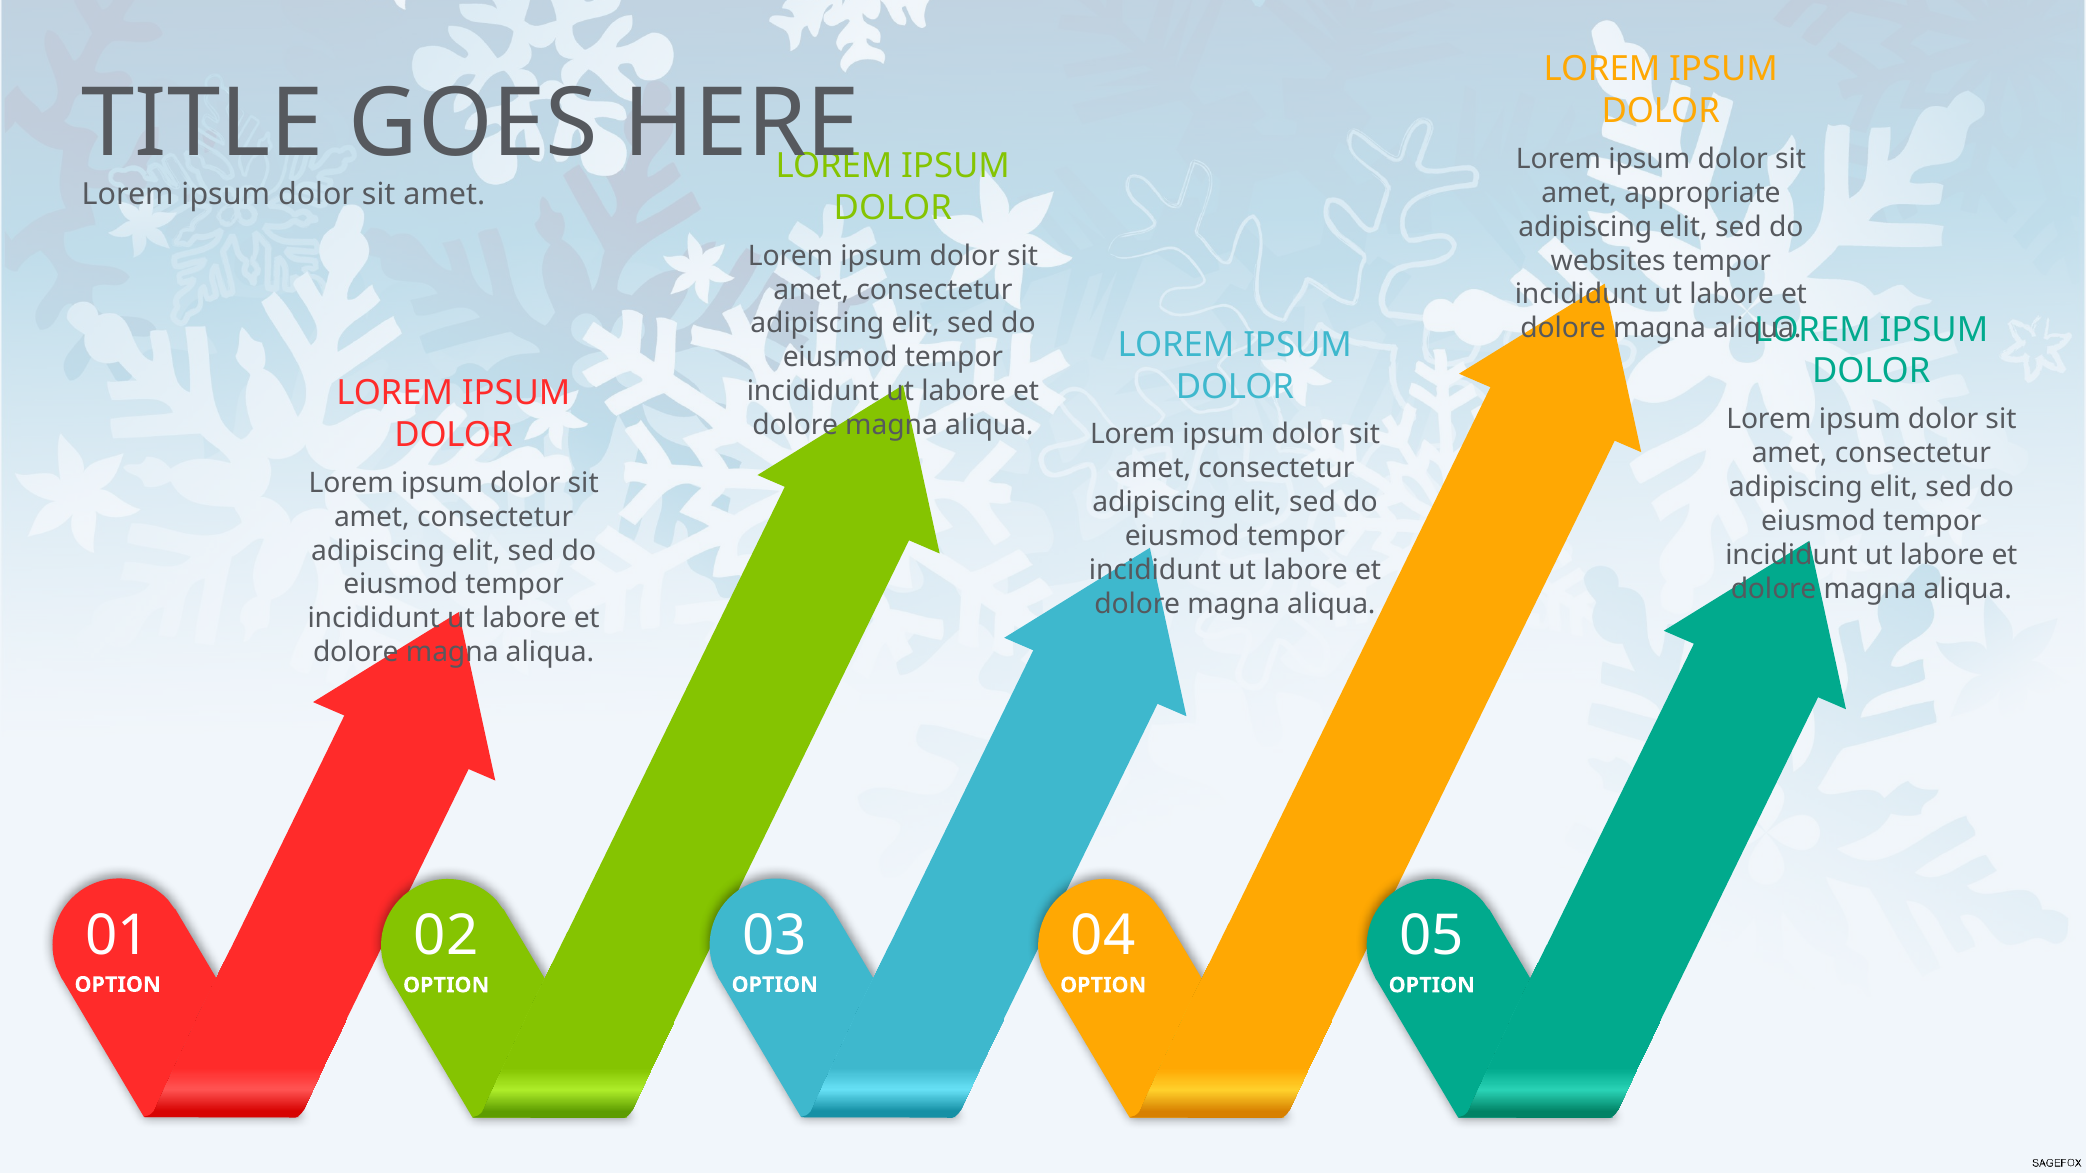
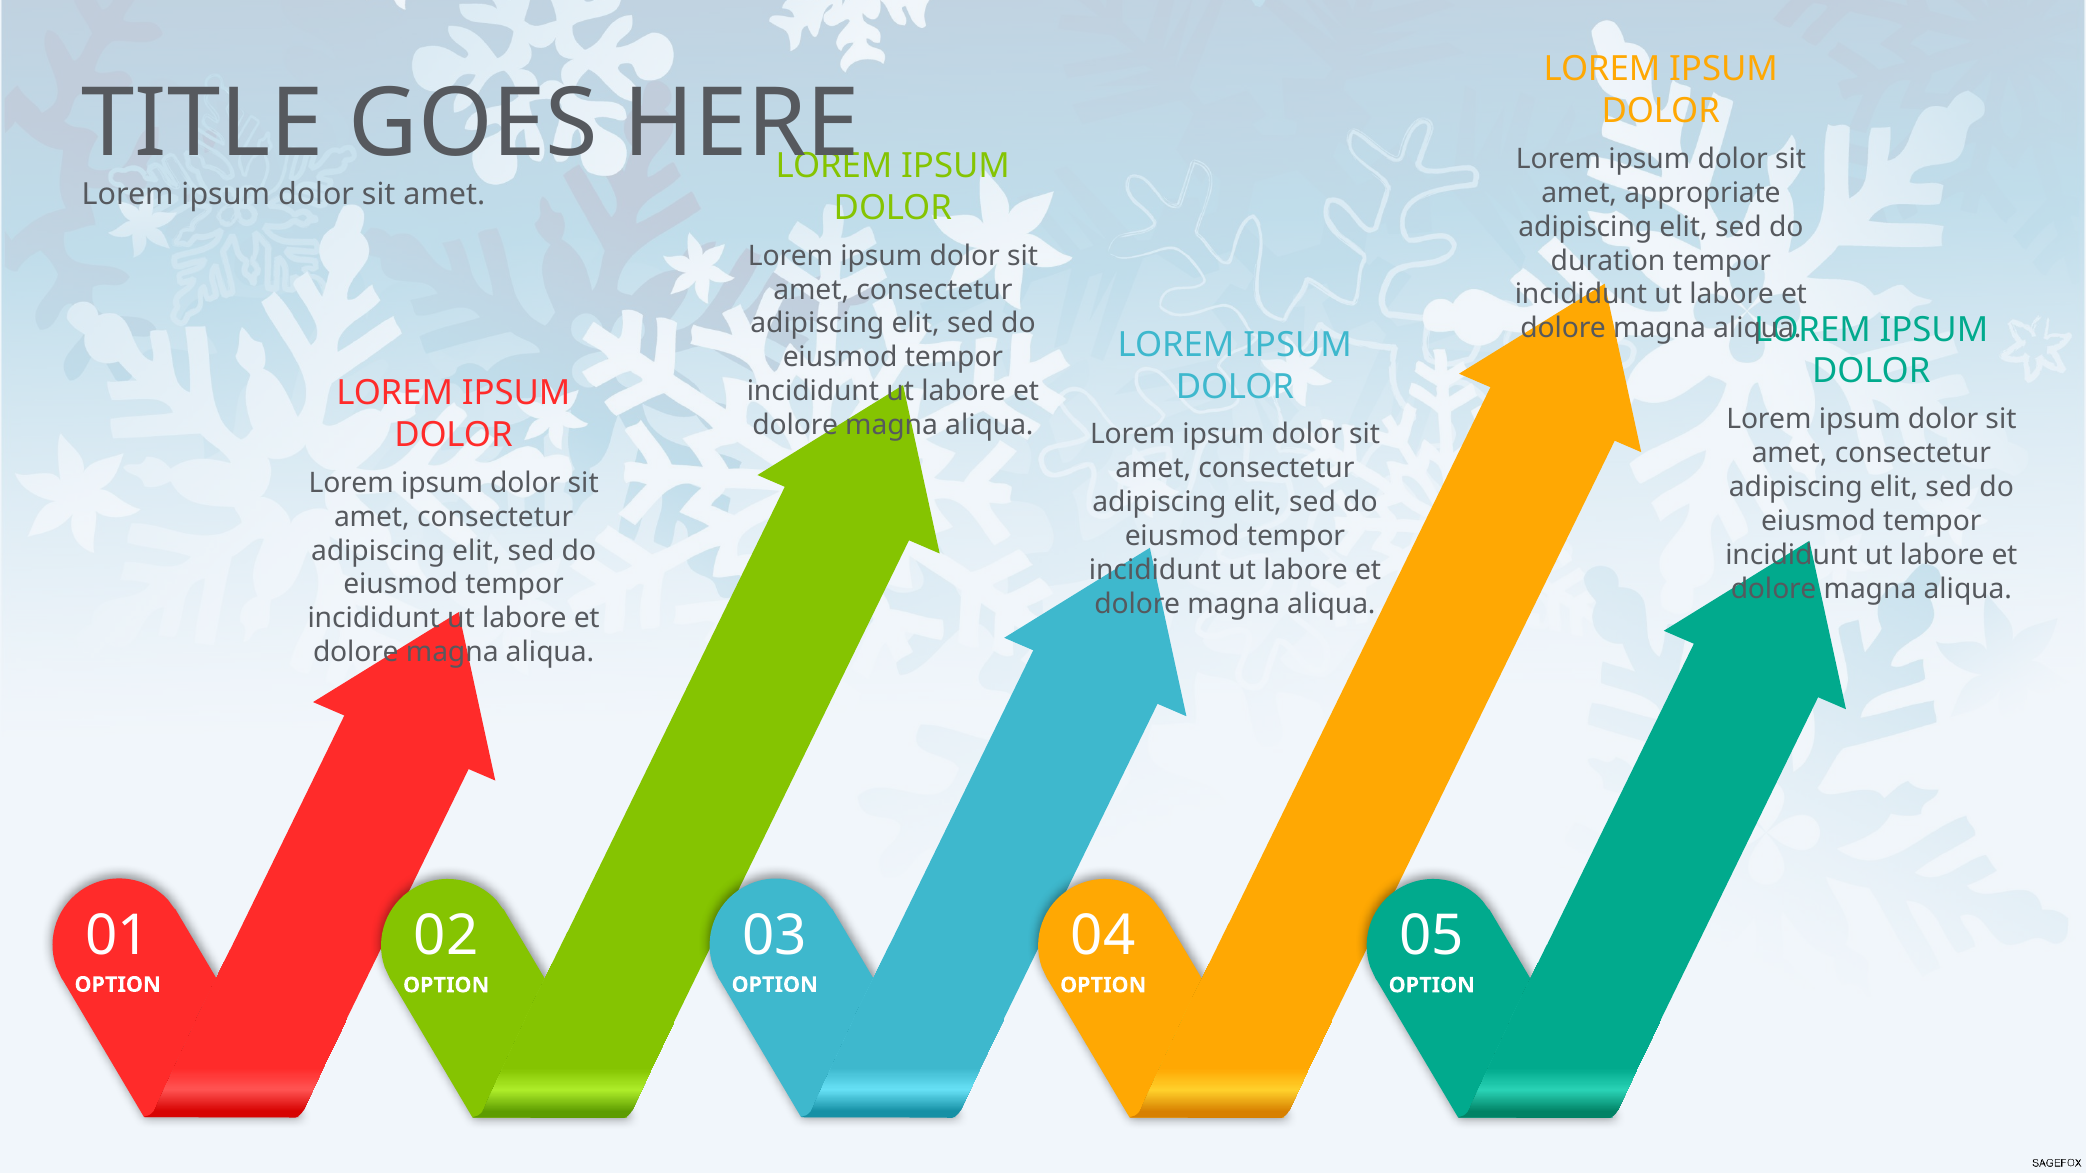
websites: websites -> duration (1608, 261)
